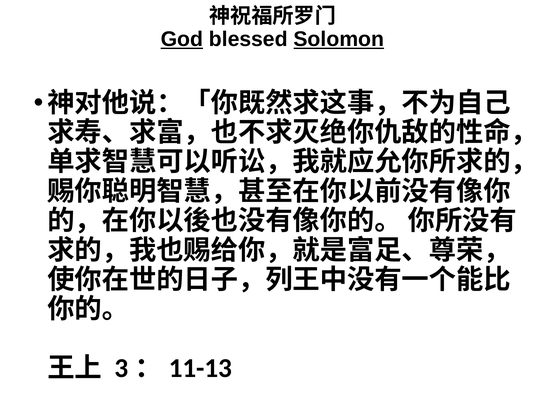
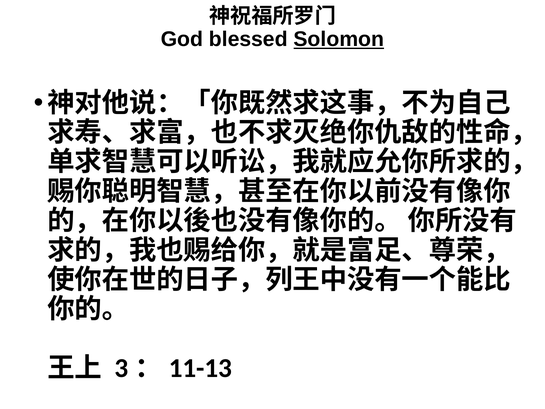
God underline: present -> none (182, 39)
